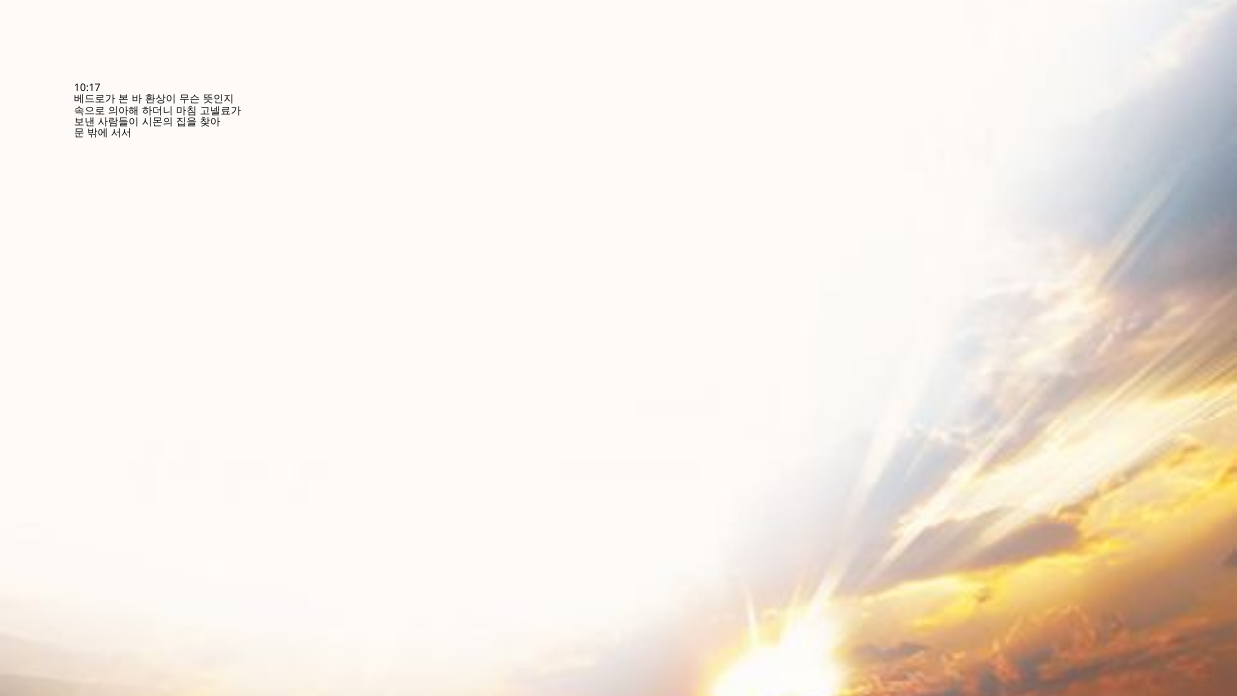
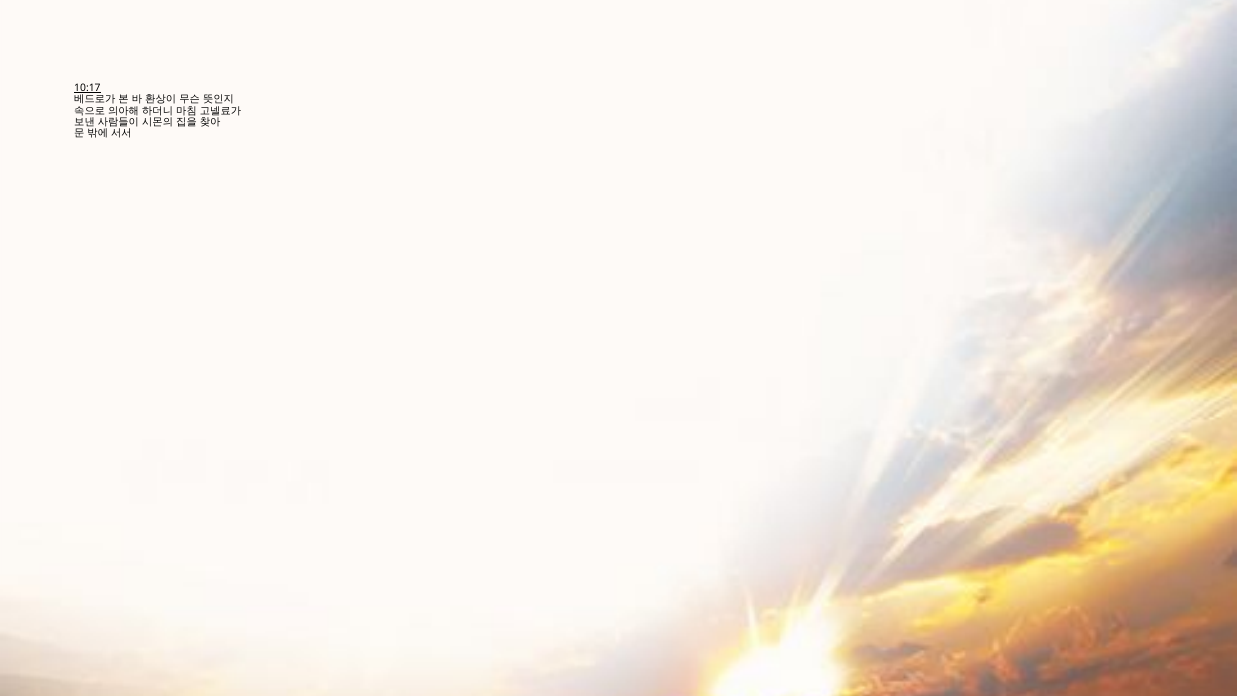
10:17 underline: none -> present (87, 88)
